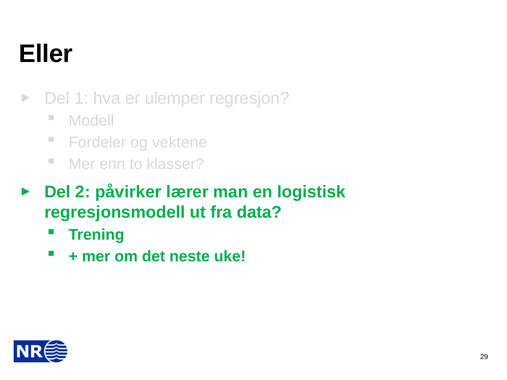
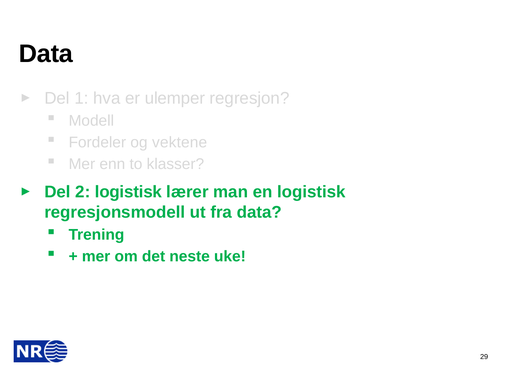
Eller: Eller -> Data (46, 54)
2 påvirker: påvirker -> logistisk (128, 192)
